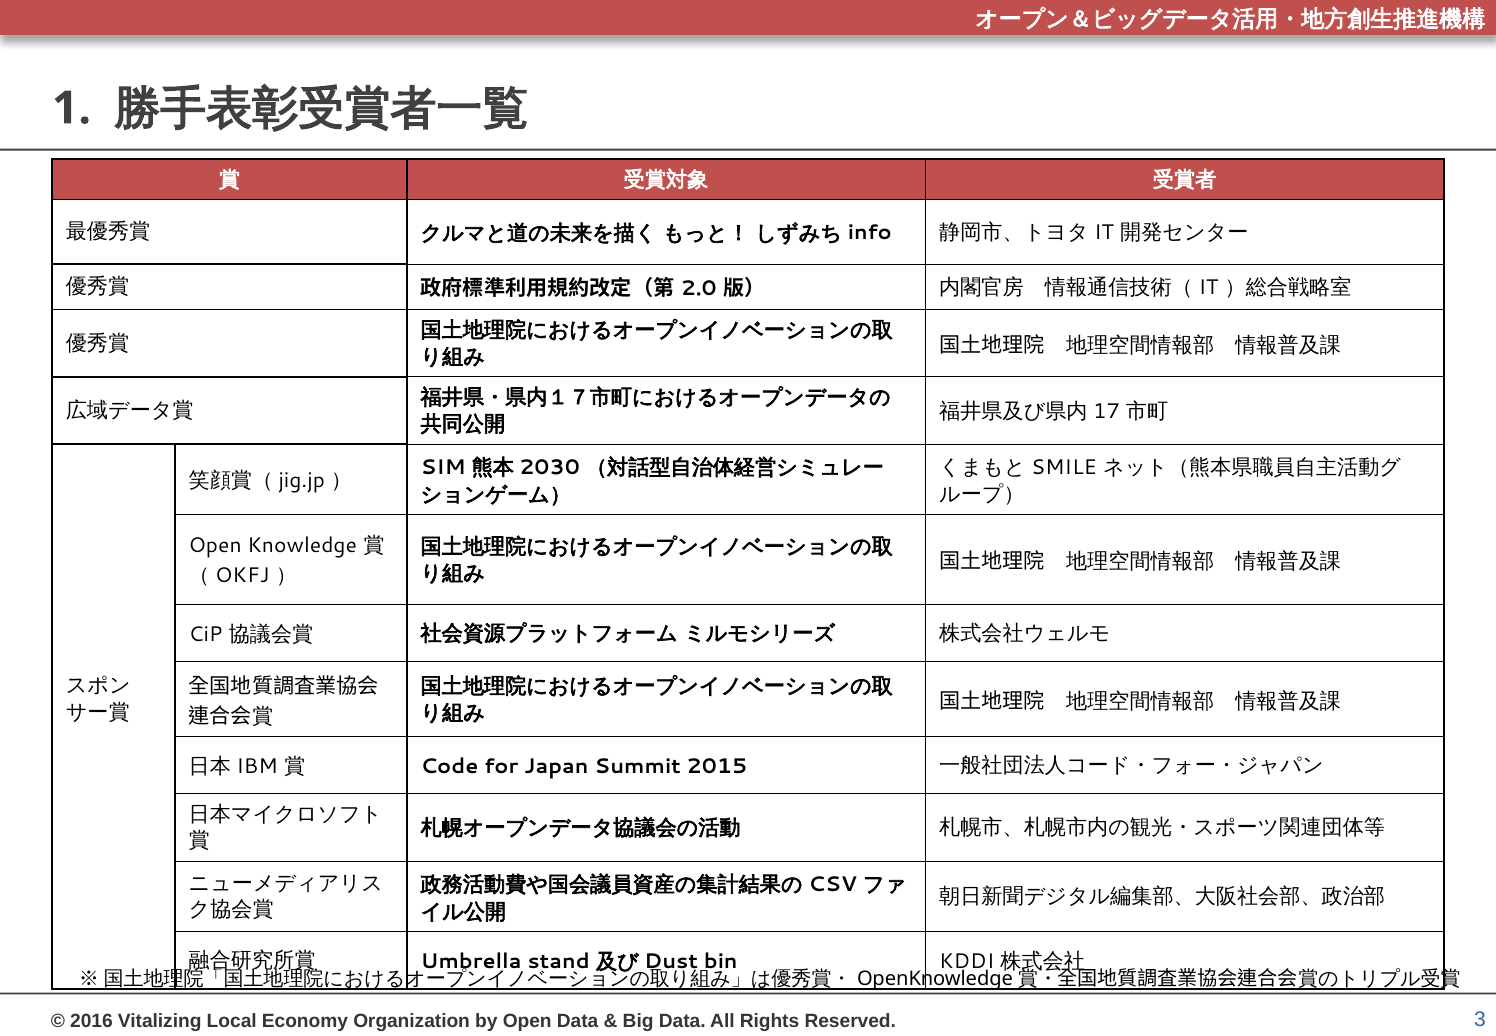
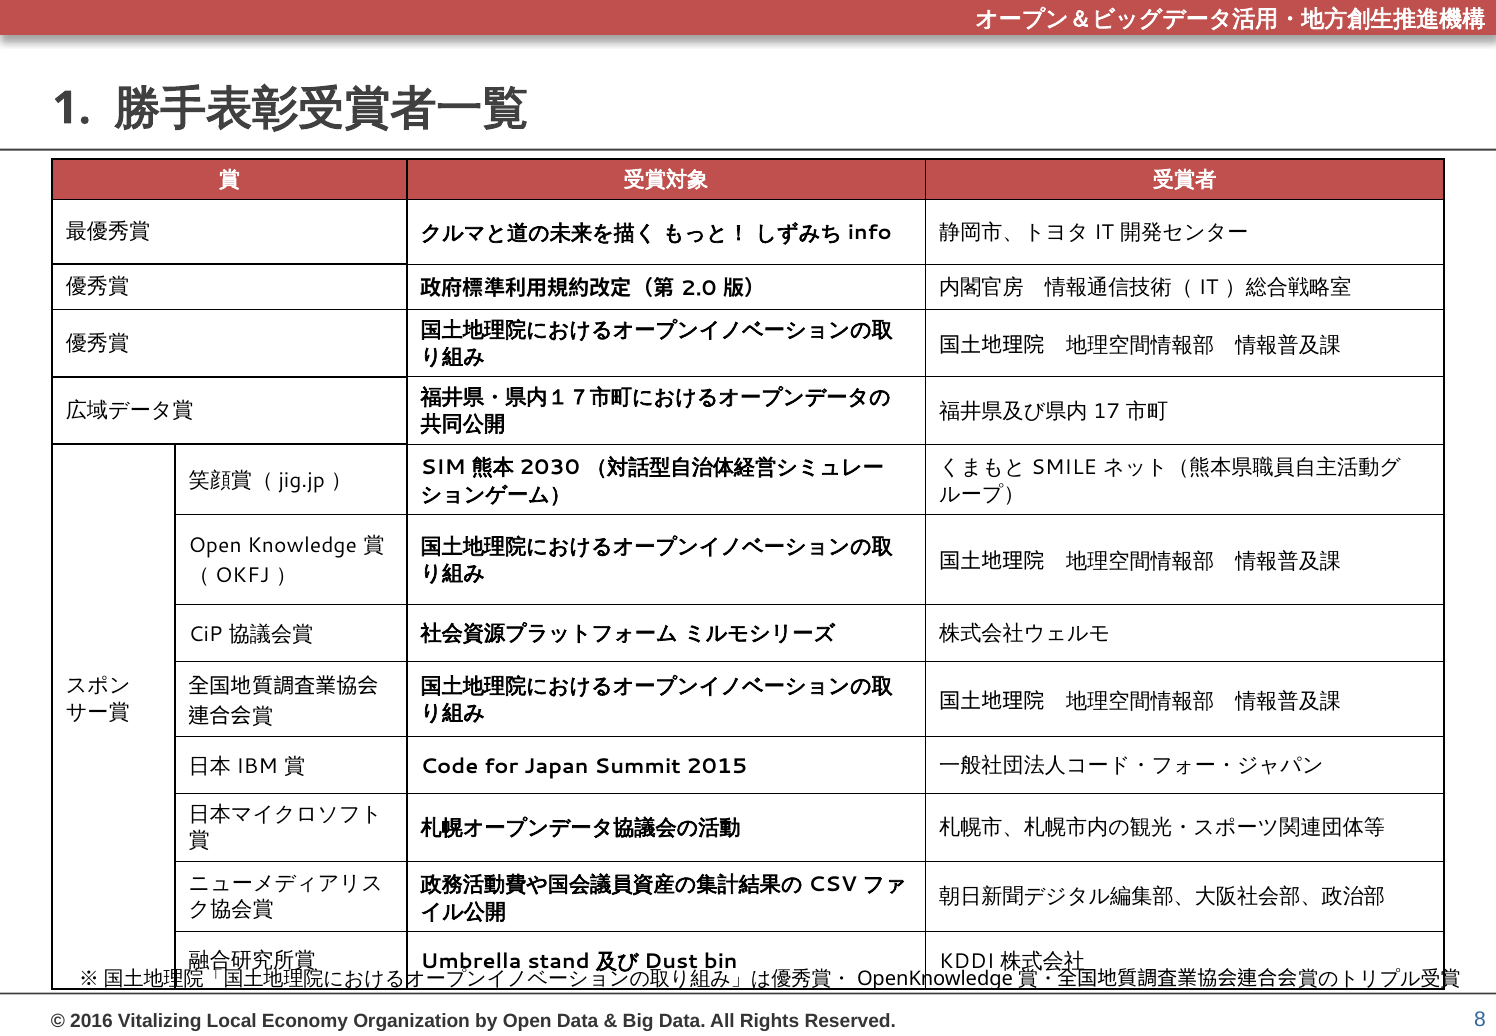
3: 3 -> 8 (1480, 1019)
